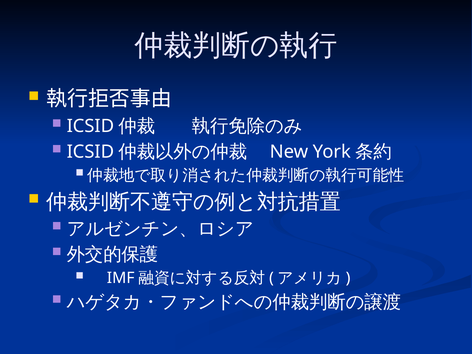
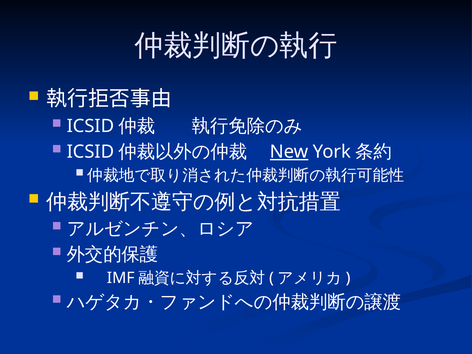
New underline: none -> present (289, 152)
